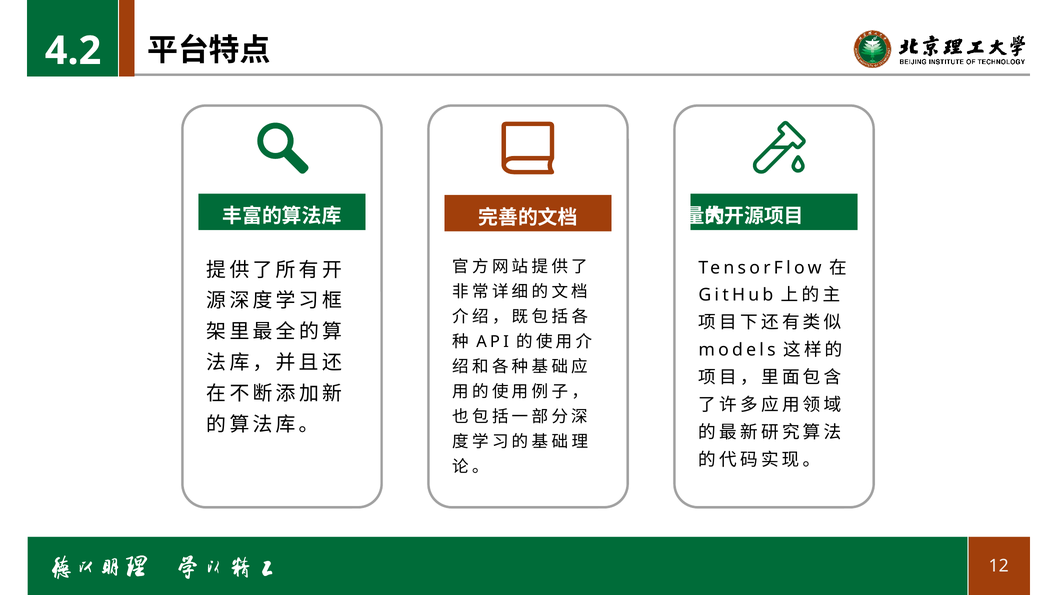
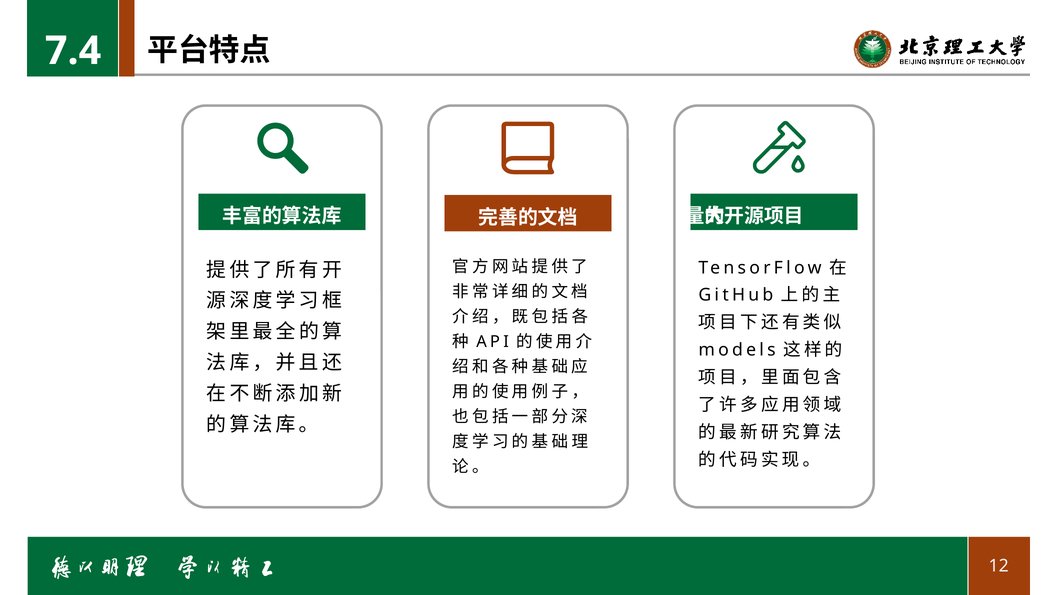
4.2: 4.2 -> 7.4 (73, 51)
